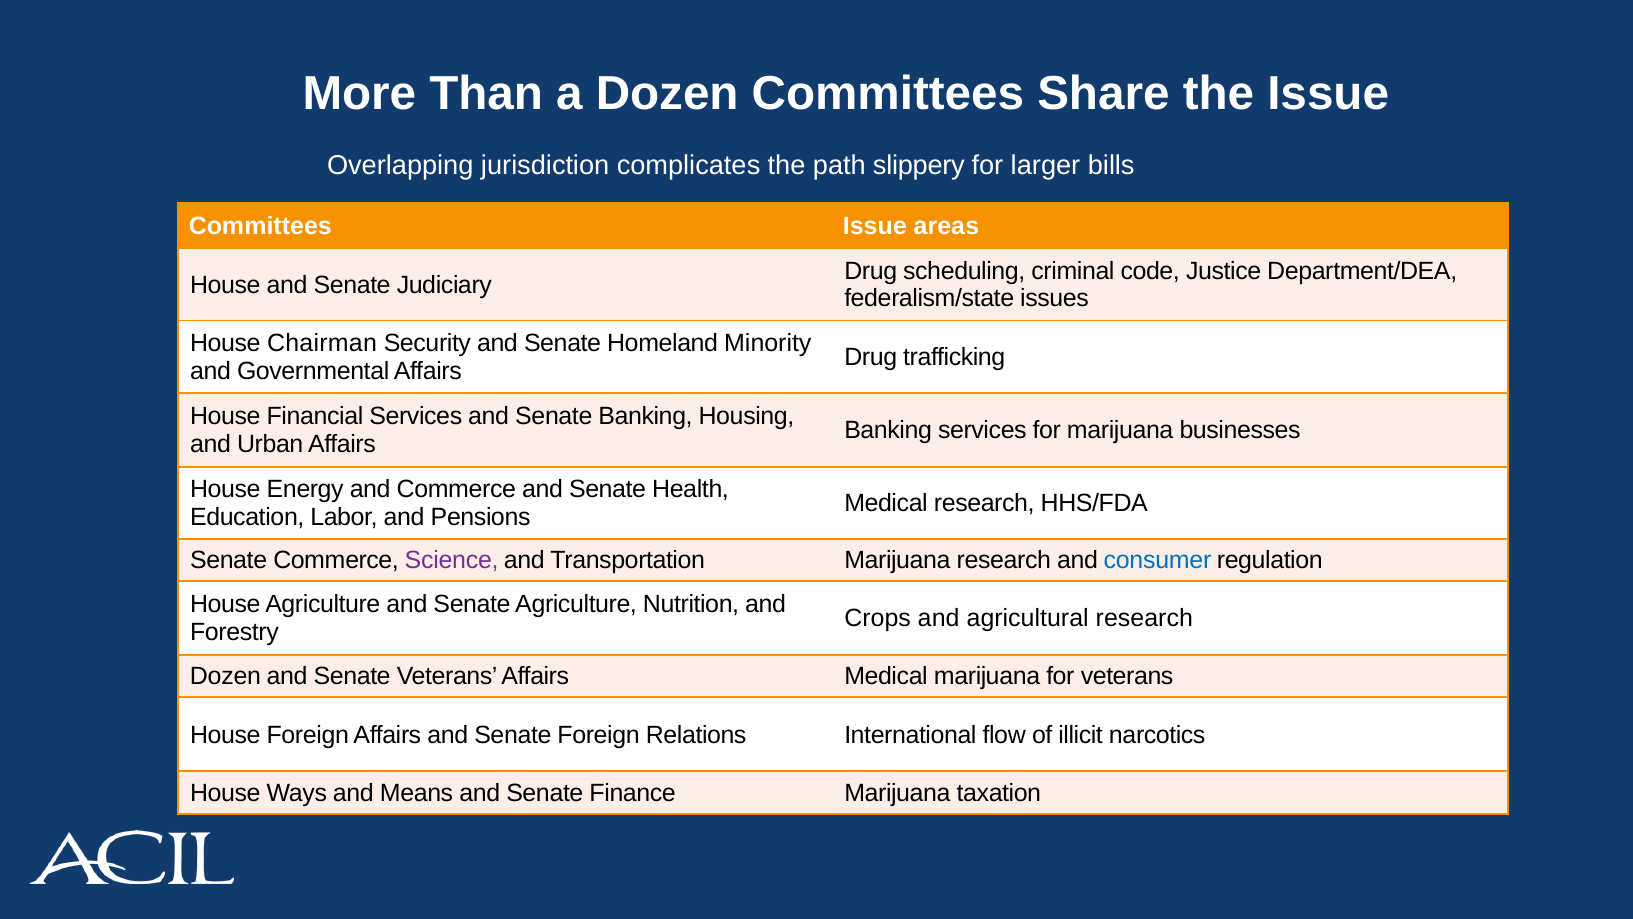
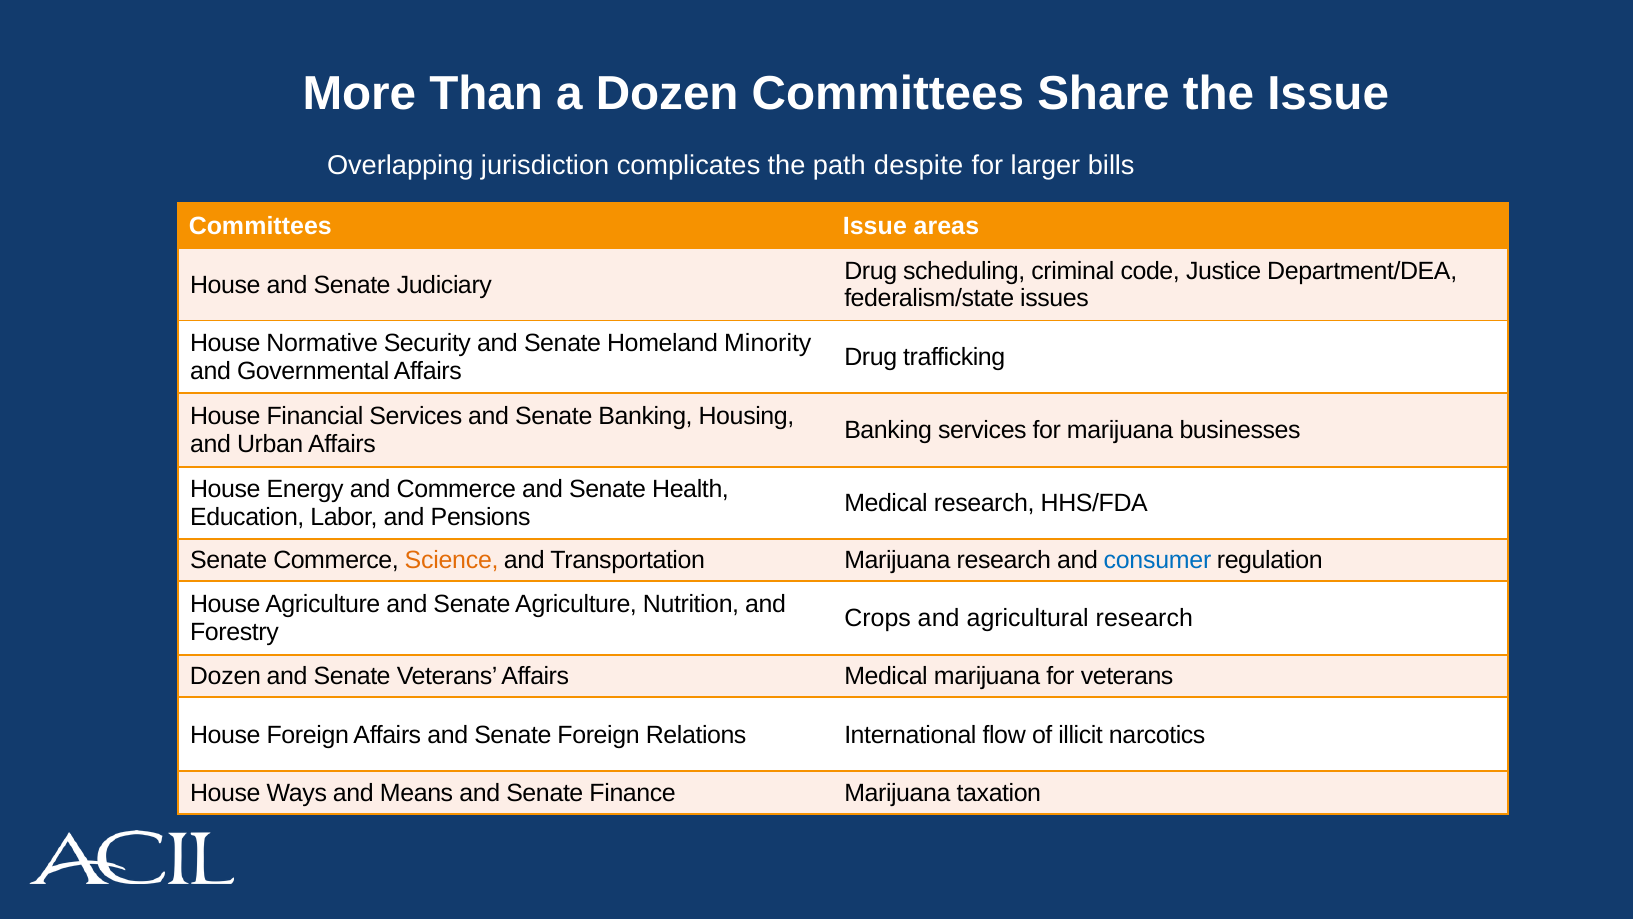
slippery: slippery -> despite (919, 166)
Chairman: Chairman -> Normative (322, 343)
Science colour: purple -> orange (452, 560)
